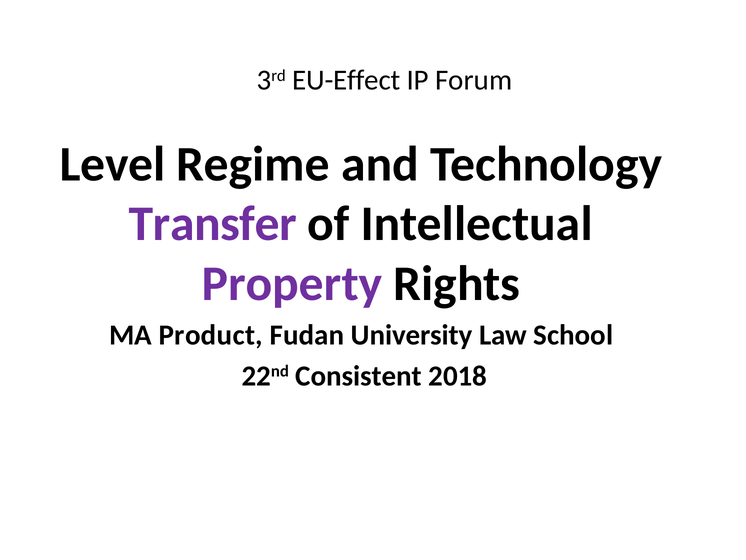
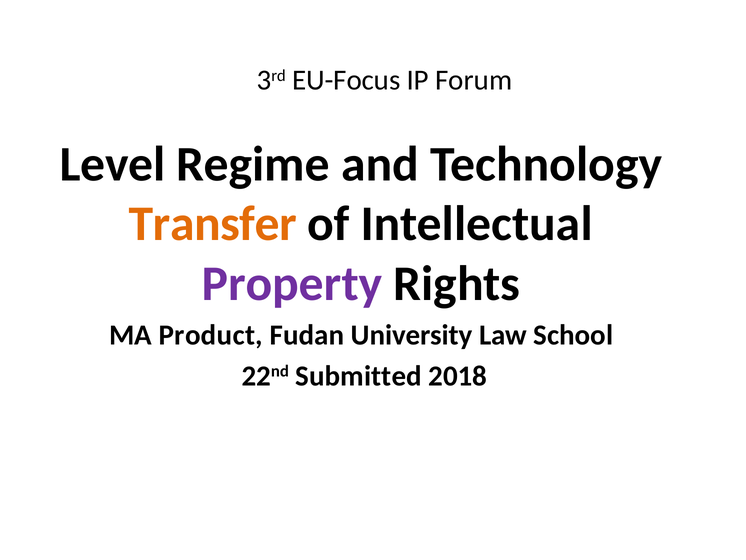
EU-Effect: EU-Effect -> EU-Focus (346, 80)
Transfer colour: purple -> orange (213, 224)
Consistent: Consistent -> Submitted (359, 376)
